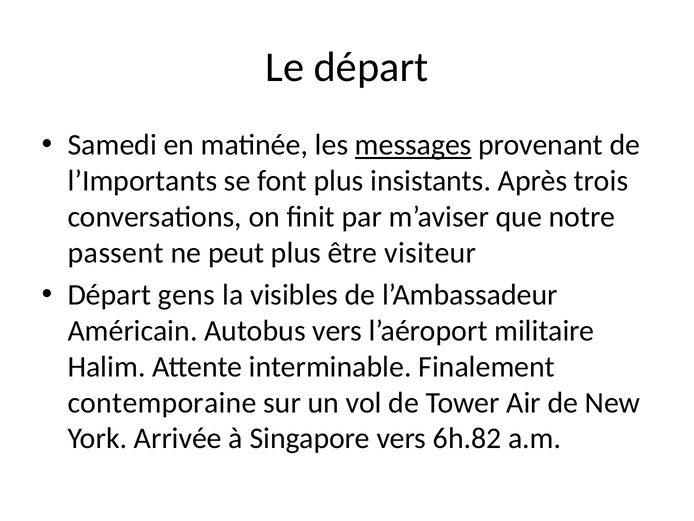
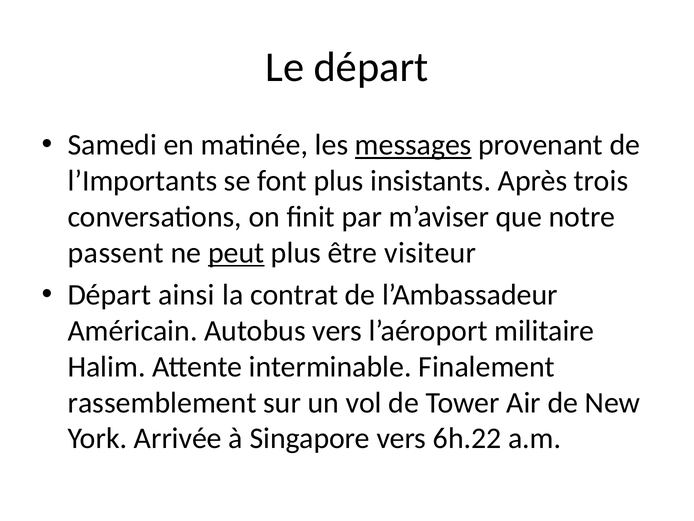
peut underline: none -> present (236, 253)
gens: gens -> ainsi (186, 295)
visibles: visibles -> contrat (294, 295)
contemporaine: contemporaine -> rassemblement (162, 402)
6h.82: 6h.82 -> 6h.22 (467, 438)
